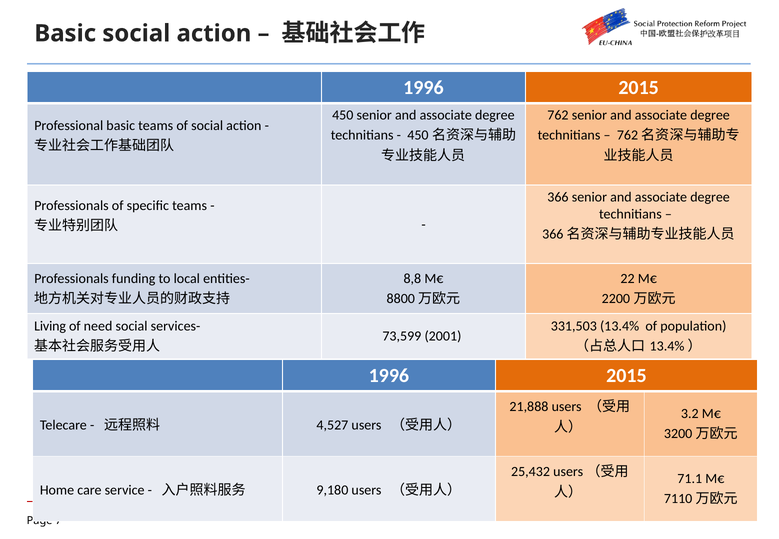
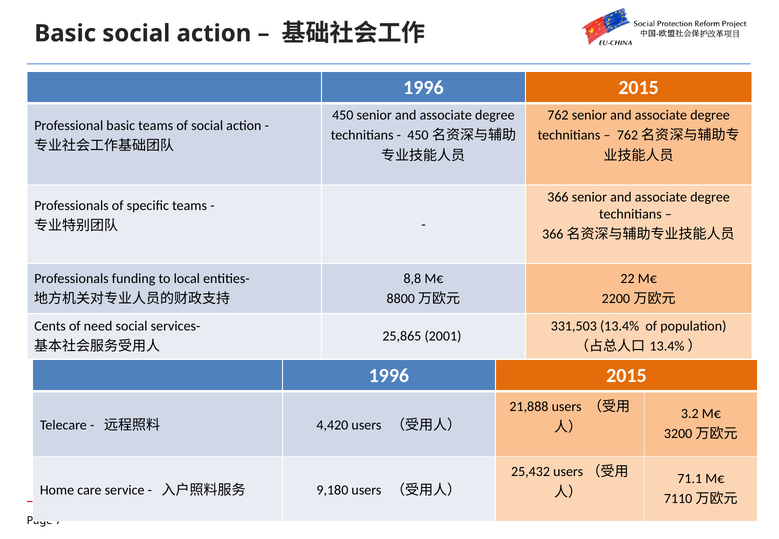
Living: Living -> Cents (50, 326)
73,599: 73,599 -> 25,865 (402, 336)
4,527: 4,527 -> 4,420 (332, 426)
